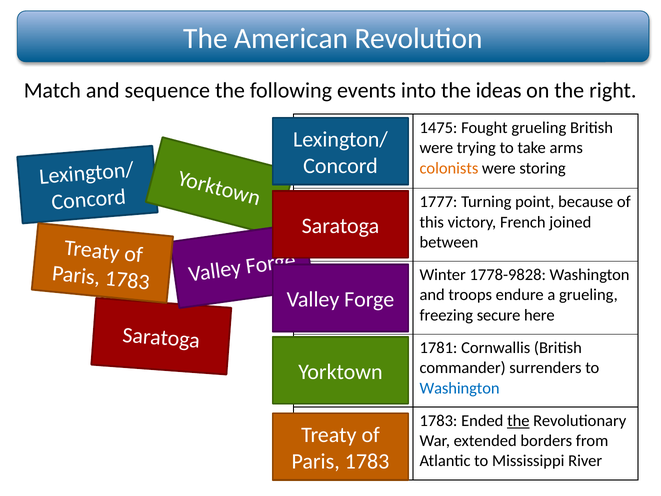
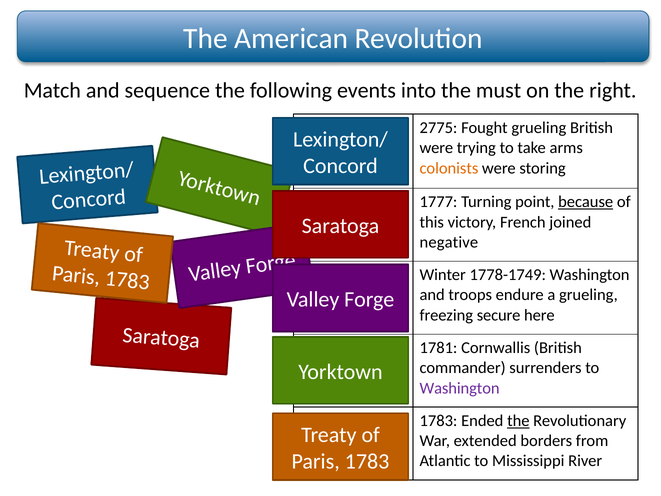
ideas: ideas -> must (499, 90)
1475: 1475 -> 2775 (438, 128)
because underline: none -> present (586, 202)
between: between -> negative (449, 242)
1778-9828: 1778-9828 -> 1778-1749 (508, 275)
Washington colour: blue -> purple (460, 388)
